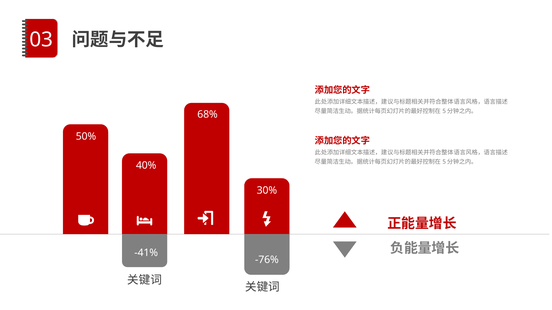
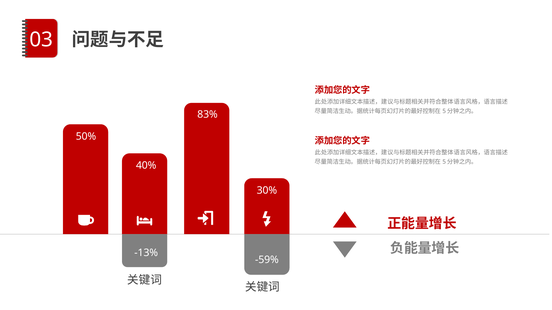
68%: 68% -> 83% (207, 115)
-41%: -41% -> -13% (146, 253)
-76%: -76% -> -59% (267, 260)
